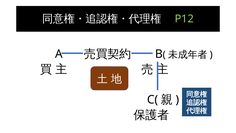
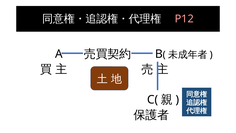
P12 colour: light green -> pink (184, 19)
